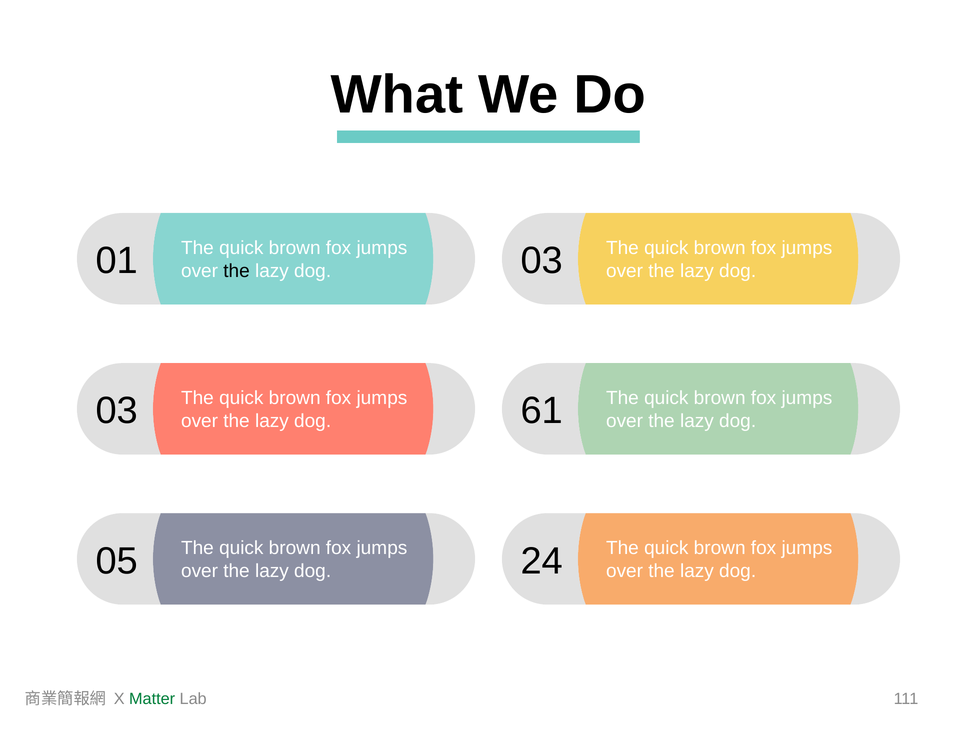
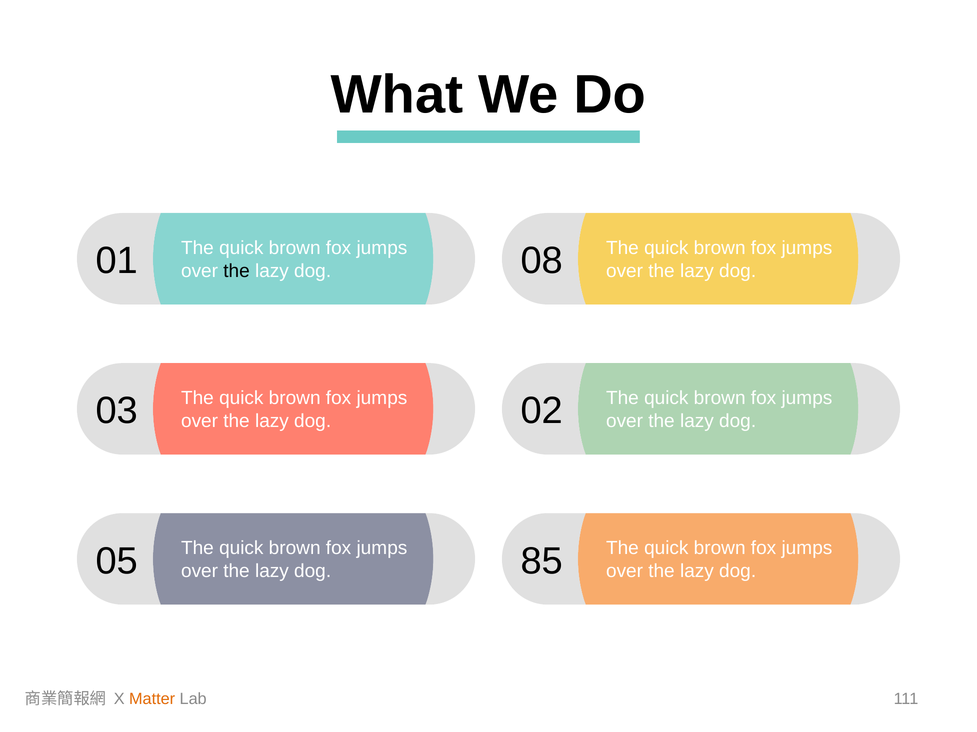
03: 03 -> 08 (542, 261)
61: 61 -> 02 (542, 411)
24: 24 -> 85 (542, 562)
Matter colour: green -> orange (152, 700)
